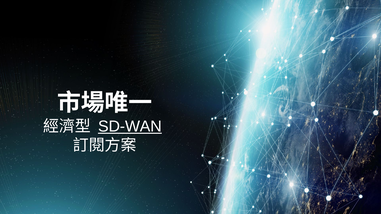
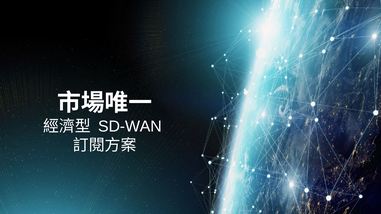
SD-WAN underline: present -> none (130, 127)
